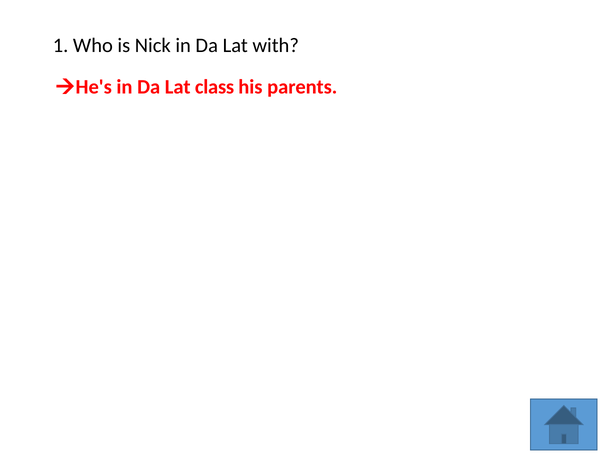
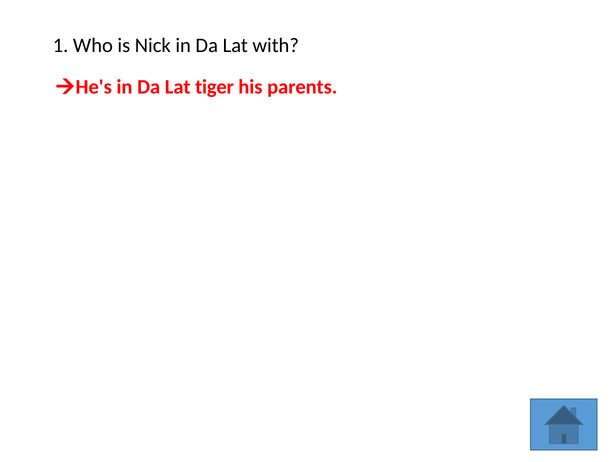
class: class -> tiger (215, 87)
